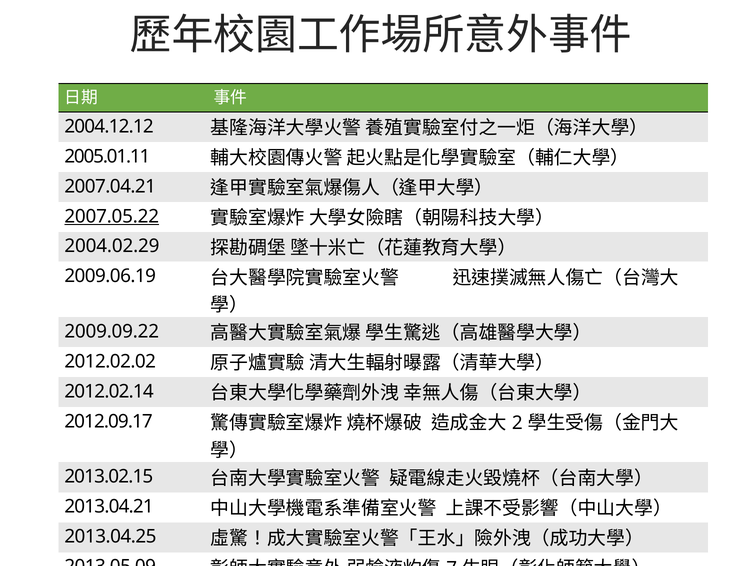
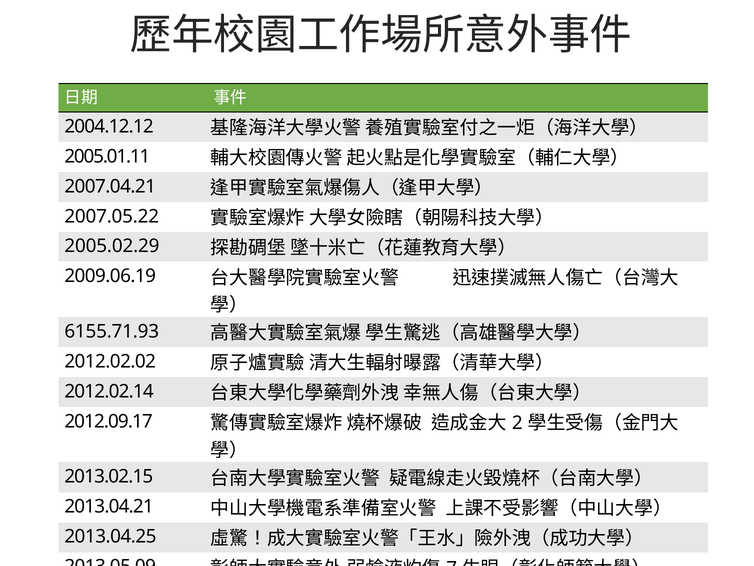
2007.05.22 underline: present -> none (112, 216)
2004.02.29: 2004.02.29 -> 2005.02.29 (112, 246)
2009.09.22: 2009.09.22 -> 6155.71.93 (112, 331)
